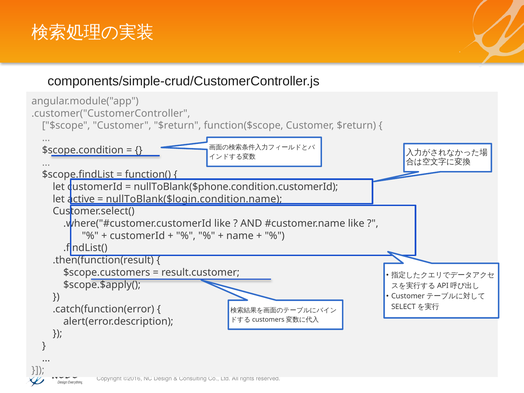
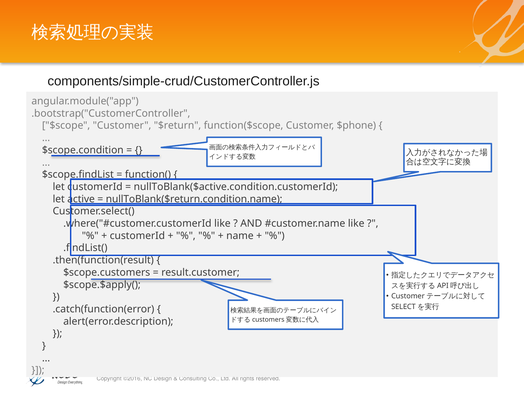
.customer("CustomerController: .customer("CustomerController -> .bootstrap("CustomerController (111, 113)
function($scope Customer $return: $return -> $phone (356, 126)
nullToBlank($phone.condition.customerId: nullToBlank($phone.condition.customerId -> nullToBlank($active.condition.customerId (236, 187)
nullToBlank($login.condition.name: nullToBlank($login.condition.name -> nullToBlank($return.condition.name (194, 199)
